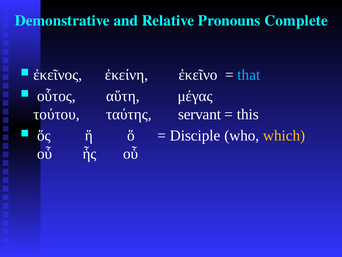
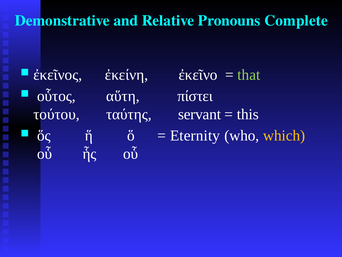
that colour: light blue -> light green (249, 75)
μέγας: μέγας -> πίστει (195, 96)
Disciple: Disciple -> Eternity (195, 135)
